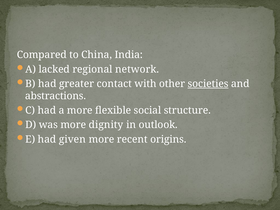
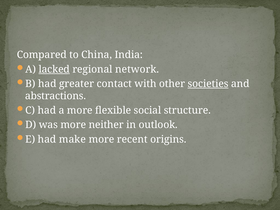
lacked underline: none -> present (54, 69)
dignity: dignity -> neither (106, 125)
given: given -> make (72, 139)
